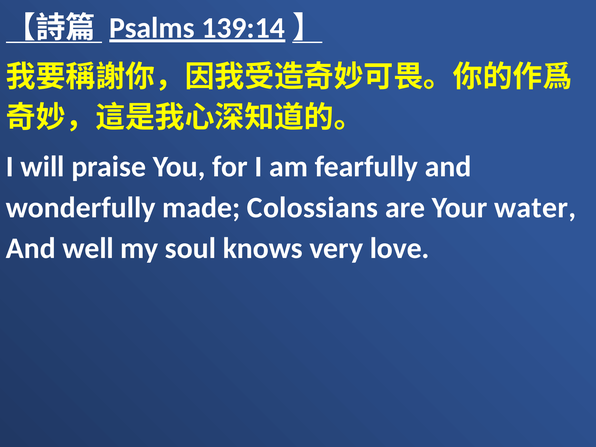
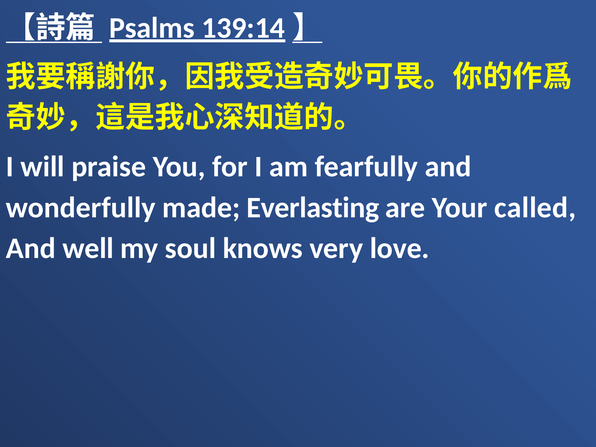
Colossians: Colossians -> Everlasting (313, 208)
water: water -> called (535, 208)
